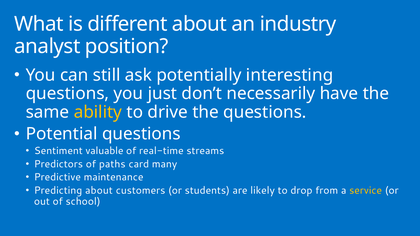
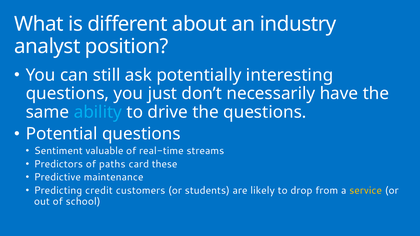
ability colour: yellow -> light blue (98, 112)
many: many -> these (165, 164)
Predicting about: about -> credit (99, 191)
